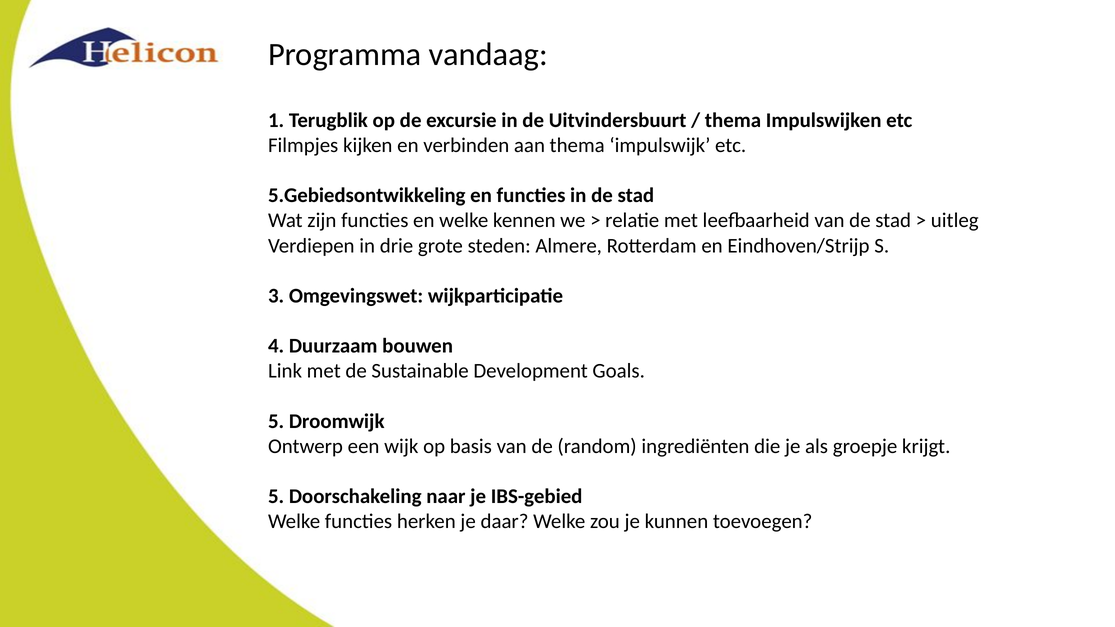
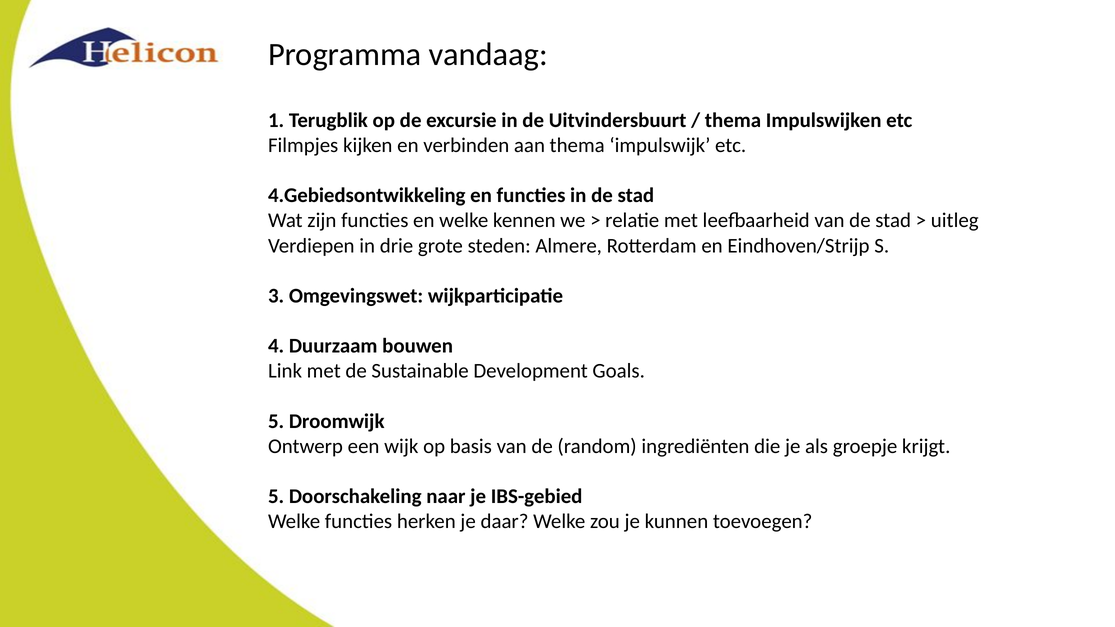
5.Gebiedsontwikkeling: 5.Gebiedsontwikkeling -> 4.Gebiedsontwikkeling (367, 196)
